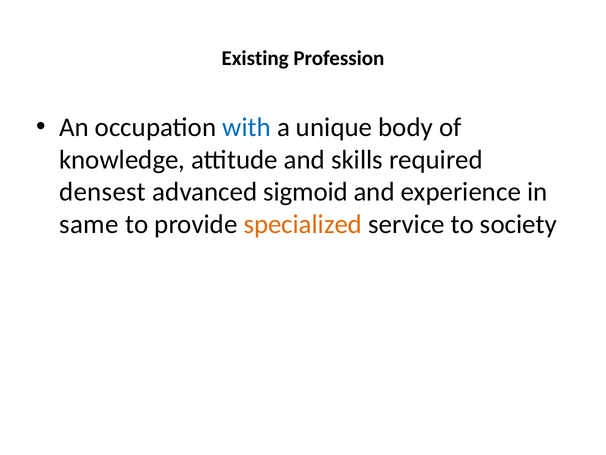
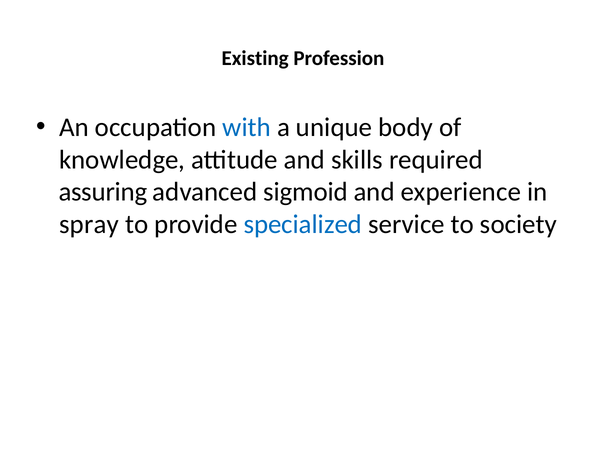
densest: densest -> assuring (103, 192)
same: same -> spray (89, 224)
specialized colour: orange -> blue (303, 224)
